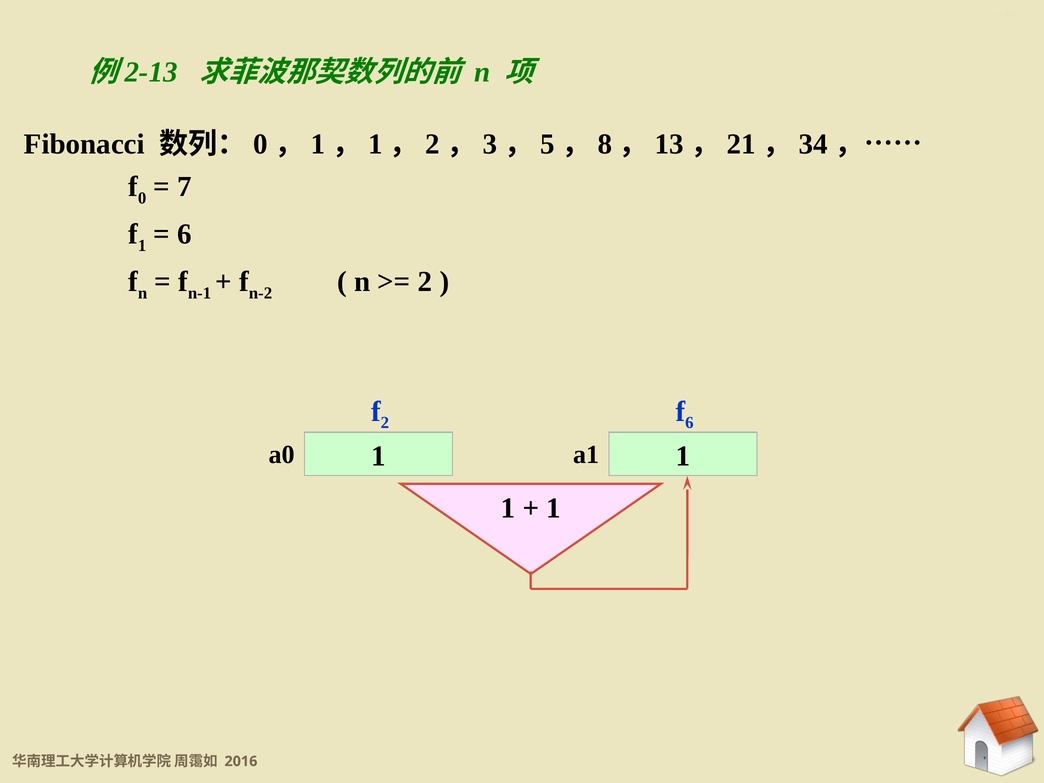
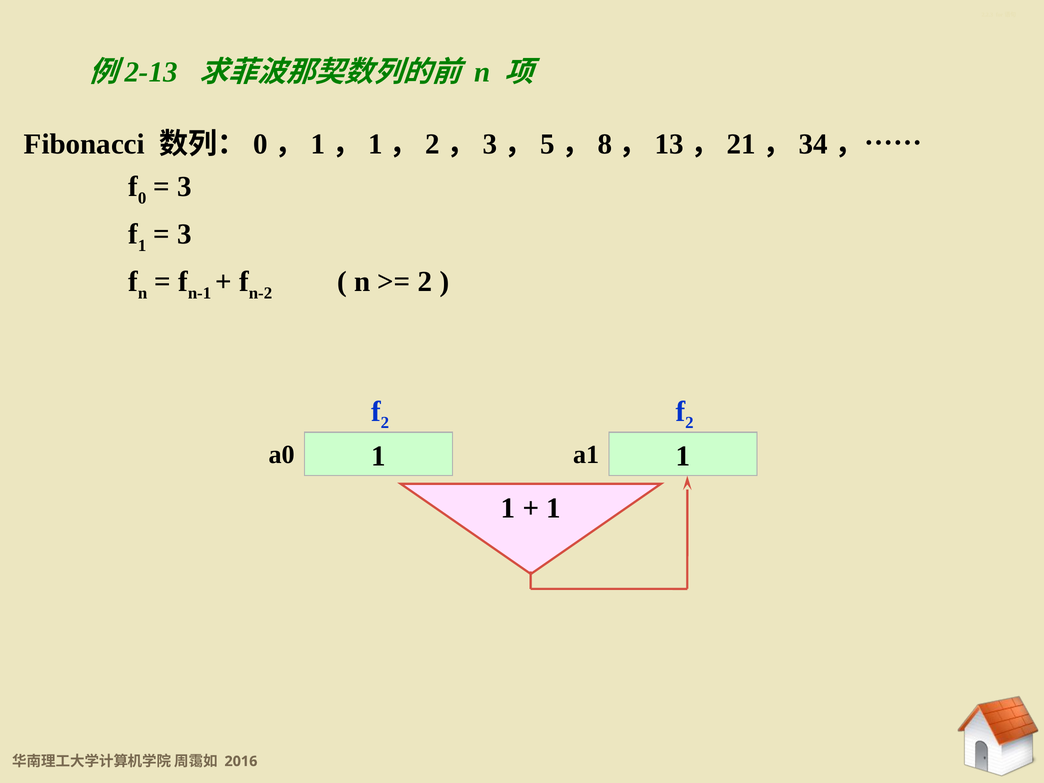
7: 7 -> 3 (185, 187)
6: 6 -> 3 (185, 234)
6: 6 -> 2 (689, 423)
